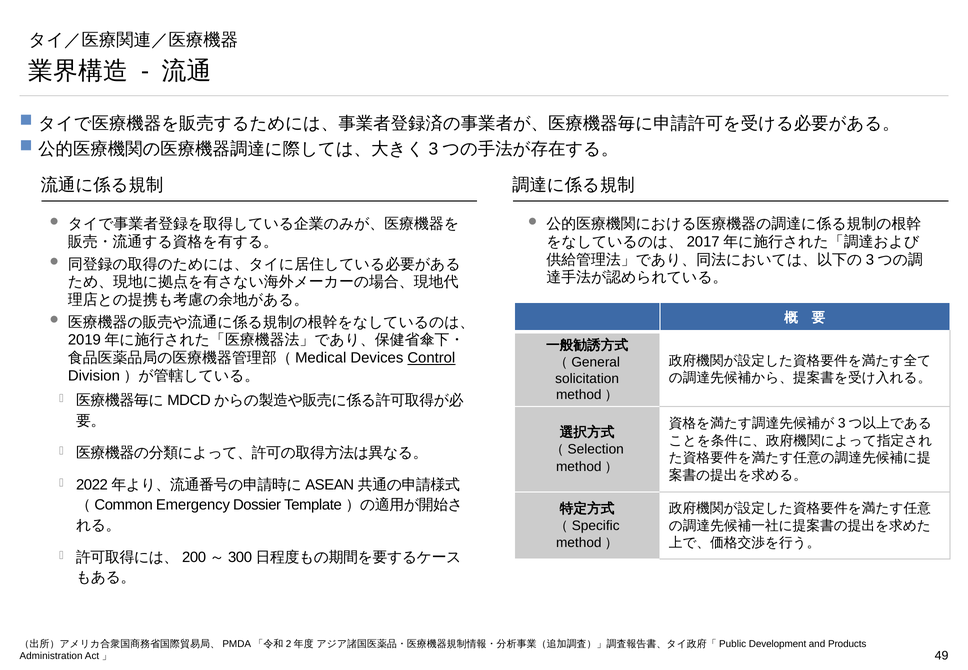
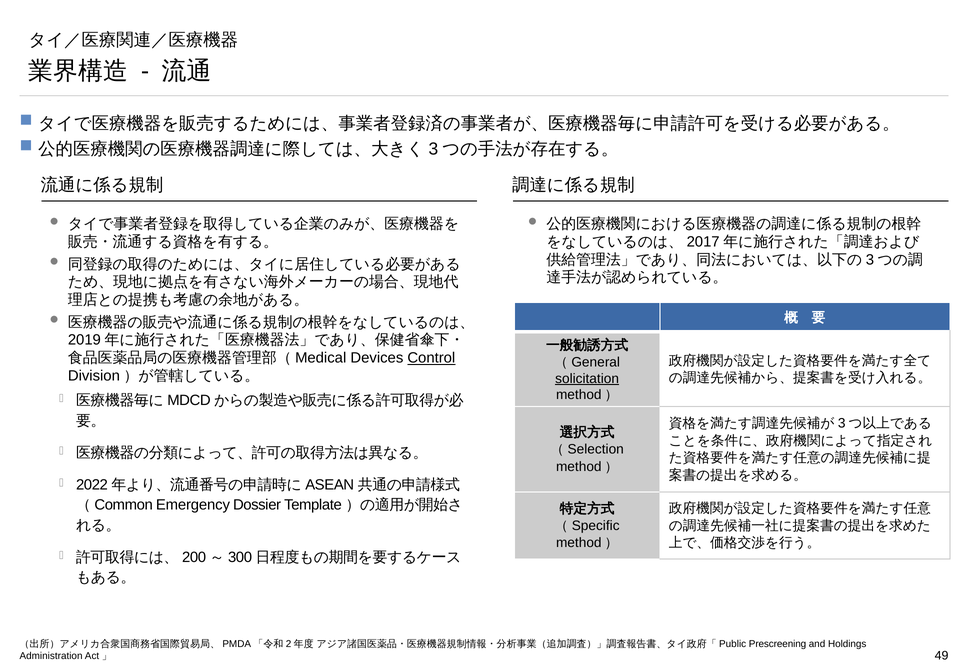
solicitation underline: none -> present (587, 379)
Development: Development -> Prescreening (778, 644)
Products: Products -> Holdings (847, 644)
